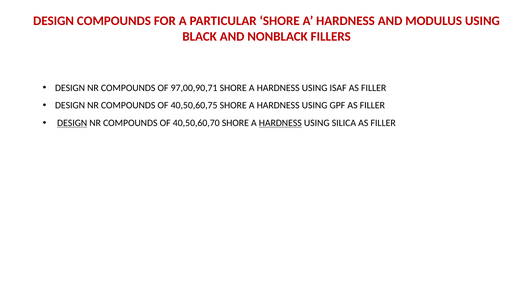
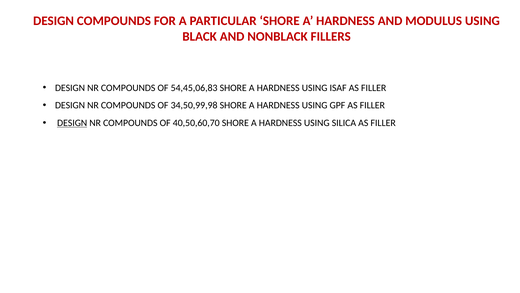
97,00,90,71: 97,00,90,71 -> 54,45,06,83 (194, 88)
40,50,60,75: 40,50,60,75 -> 34,50,99,98 (194, 105)
HARDNESS underline: present -> none (280, 123)
